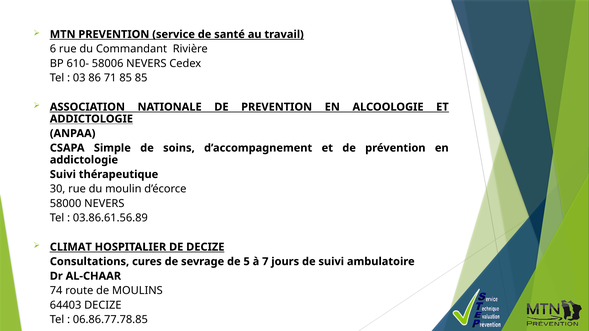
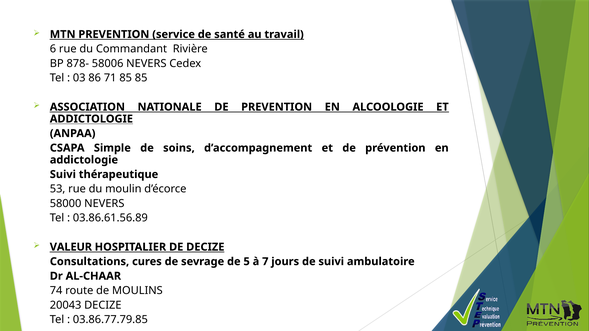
610-: 610- -> 878- (78, 63)
30: 30 -> 53 (58, 189)
CLIMAT: CLIMAT -> VALEUR (71, 247)
64403: 64403 -> 20043 (66, 305)
06.86.77.78.85: 06.86.77.78.85 -> 03.86.77.79.85 (110, 320)
